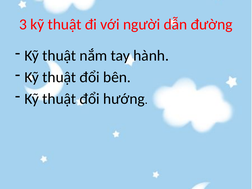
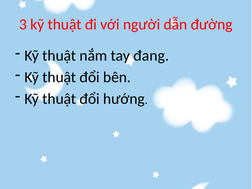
hành: hành -> đang (151, 56)
